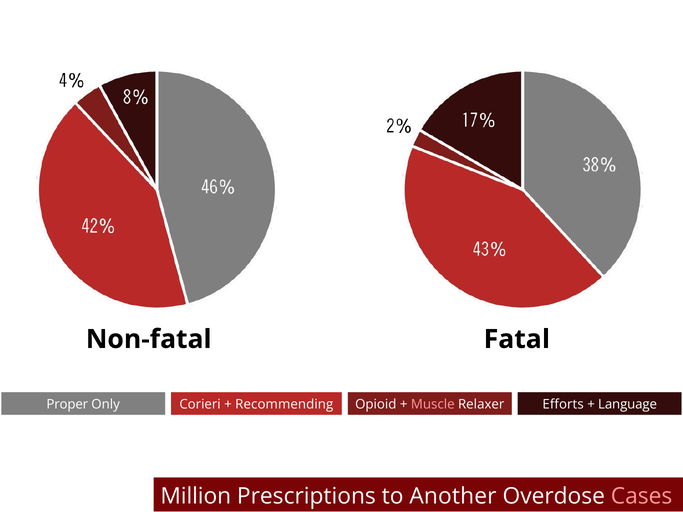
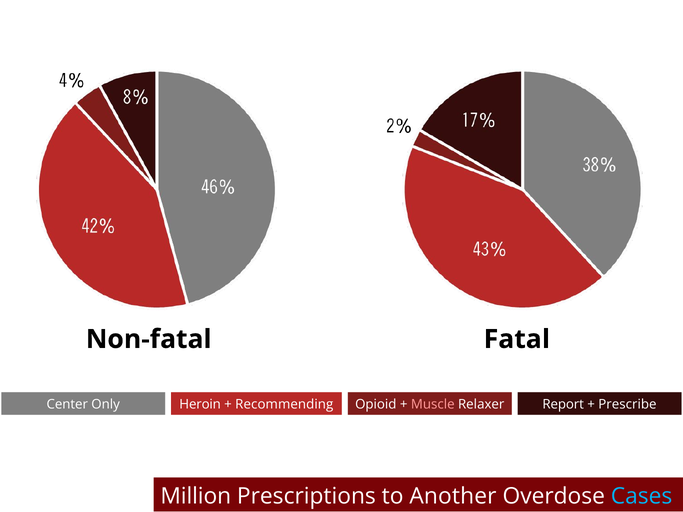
Proper: Proper -> Center (67, 405)
Corieri: Corieri -> Heroin (200, 405)
Efforts: Efforts -> Report (563, 405)
Language: Language -> Prescribe (627, 405)
Cases colour: pink -> light blue (642, 496)
